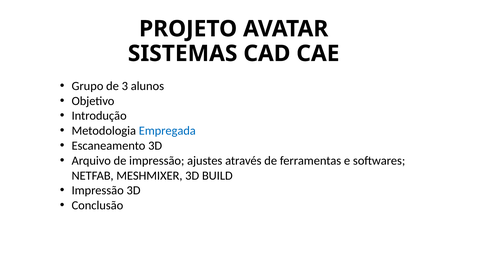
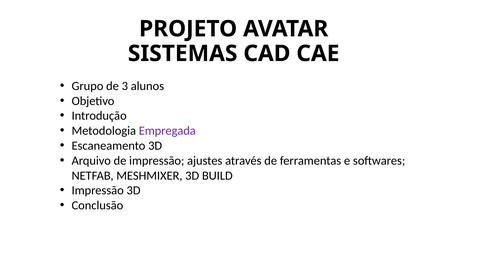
Empregada colour: blue -> purple (167, 131)
